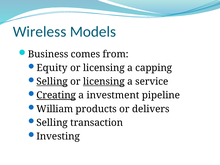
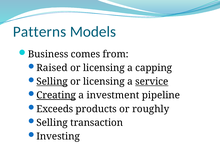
Wireless: Wireless -> Patterns (40, 32)
Equity: Equity -> Raised (52, 68)
licensing underline: present -> none (104, 82)
service underline: none -> present (152, 82)
William: William -> Exceeds (55, 109)
delivers: delivers -> roughly (151, 109)
